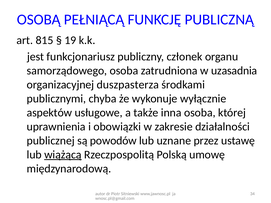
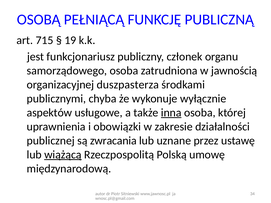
815: 815 -> 715 (45, 40)
uzasadnia: uzasadnia -> jawnością (234, 71)
inna underline: none -> present (171, 113)
powodów: powodów -> zwracania (113, 141)
